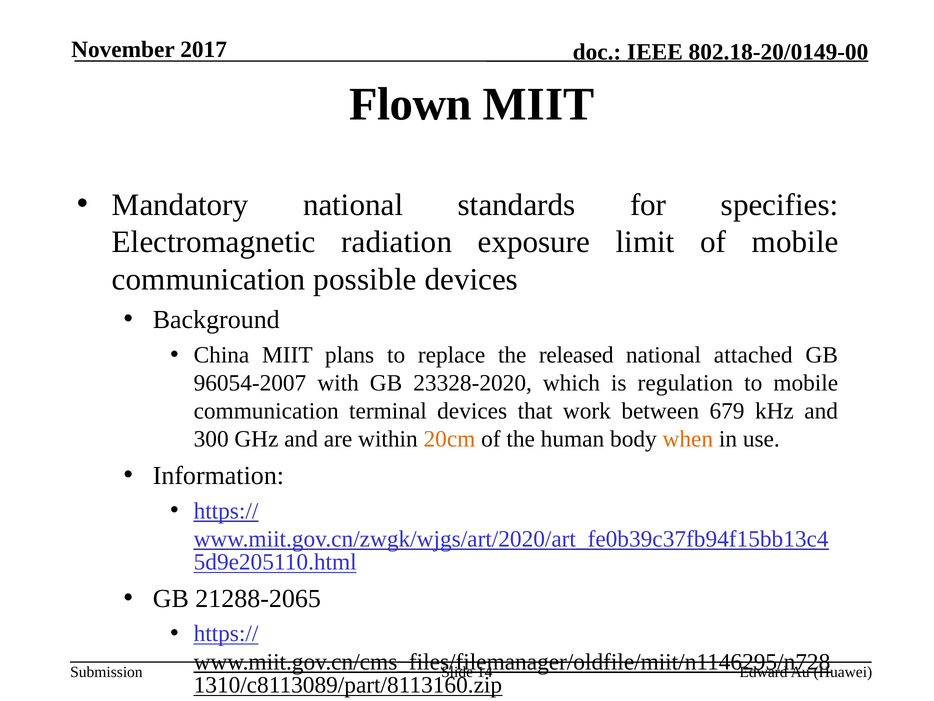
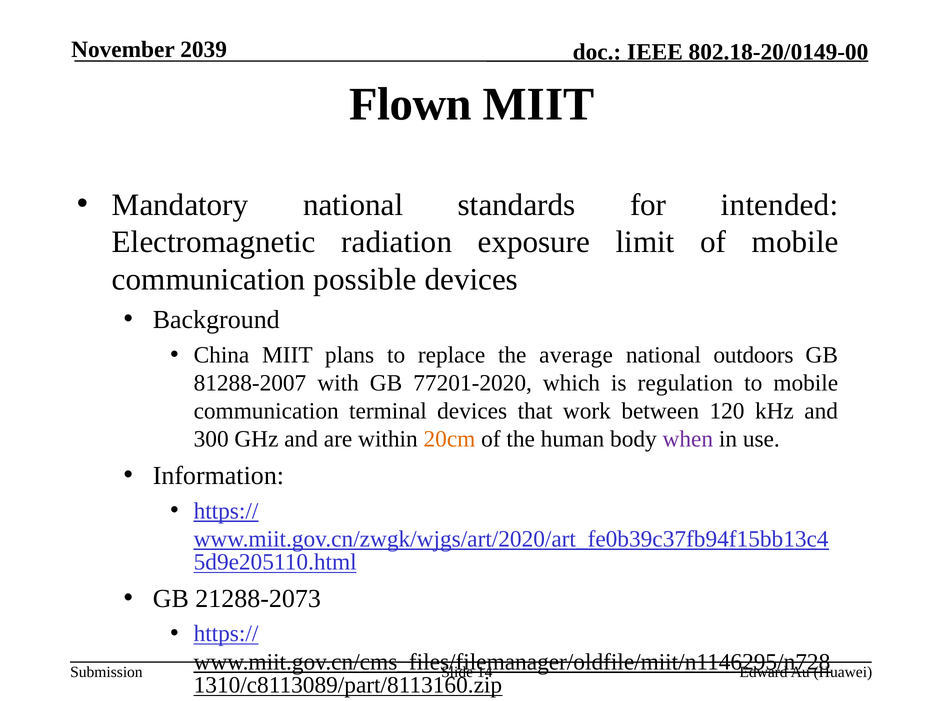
2017: 2017 -> 2039 (204, 50)
specifies: specifies -> intended (780, 205)
released: released -> average (576, 355)
attached: attached -> outdoors (753, 355)
96054-2007: 96054-2007 -> 81288-2007 (250, 383)
23328-2020: 23328-2020 -> 77201-2020 (473, 383)
679: 679 -> 120 (727, 411)
when colour: orange -> purple (688, 439)
21288-2065: 21288-2065 -> 21288-2073 (258, 598)
